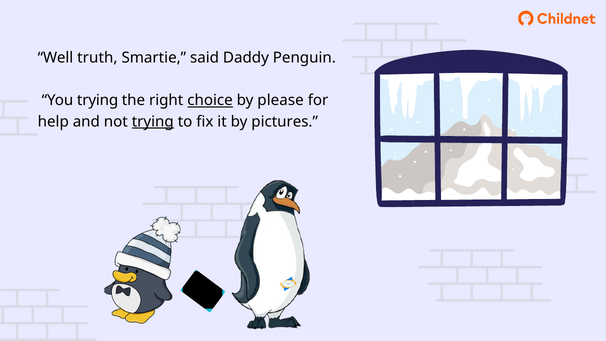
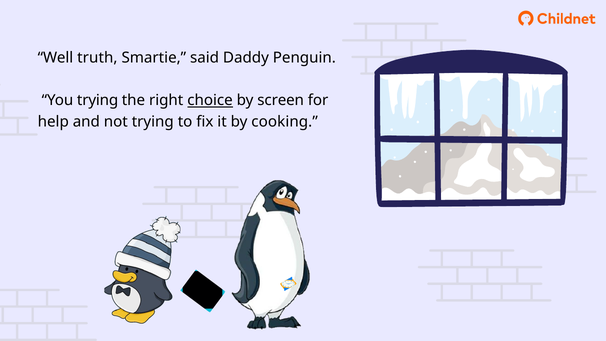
please: please -> screen (281, 100)
trying underline: present -> none (153, 122)
pictures: pictures -> cooking (285, 122)
